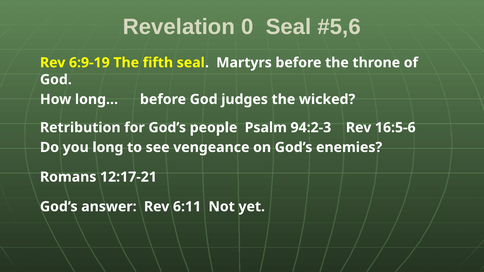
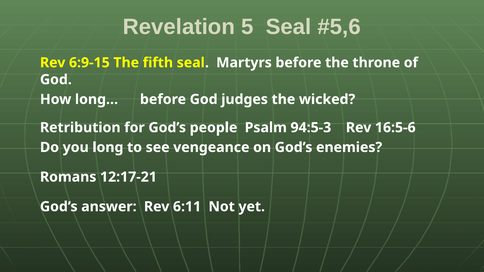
0: 0 -> 5 (247, 27)
6:9-19: 6:9-19 -> 6:9-15 (89, 63)
94:2-3: 94:2-3 -> 94:5-3 (311, 128)
